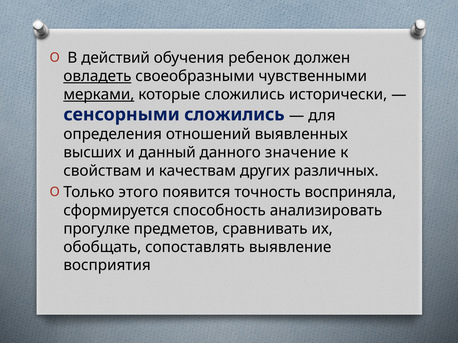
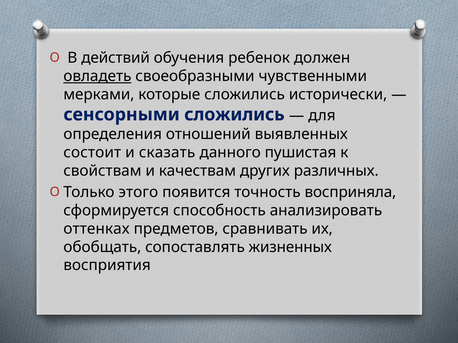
мерками underline: present -> none (99, 95)
высших: высших -> состоит (92, 153)
данный: данный -> сказать (167, 153)
значение: значение -> пушистая (301, 153)
прогулке: прогулке -> оттенках (97, 229)
выявление: выявление -> жизненных (290, 247)
